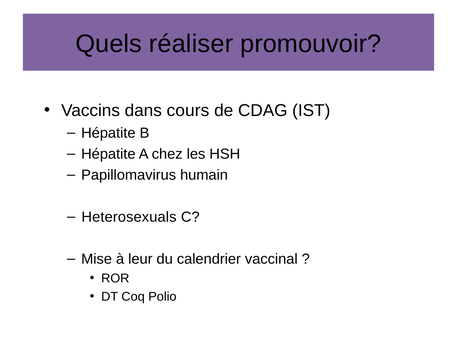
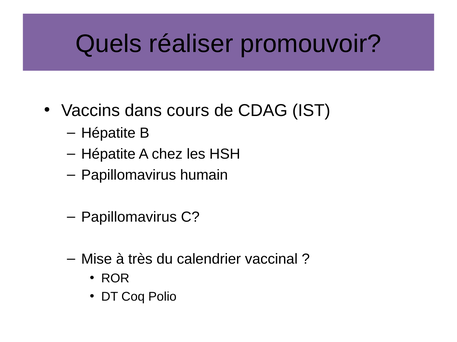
Heterosexuals: Heterosexuals -> Papillomavirus (129, 218)
leur: leur -> très (140, 260)
